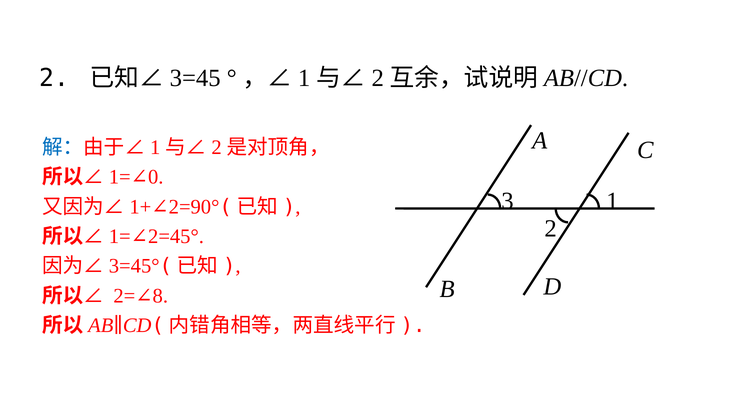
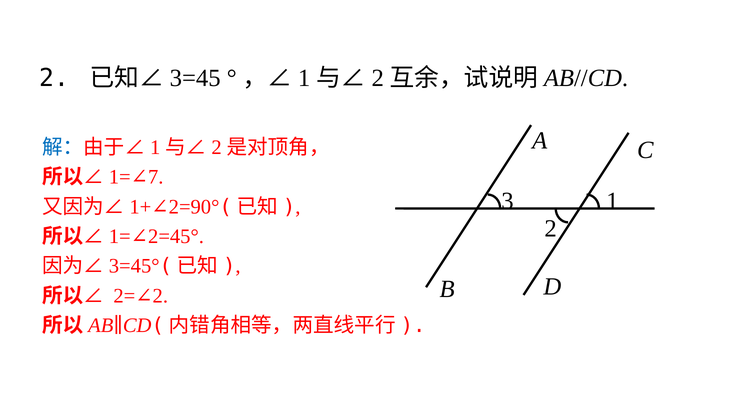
0: 0 -> 7 (156, 177)
8: 8 -> 2 (160, 296)
